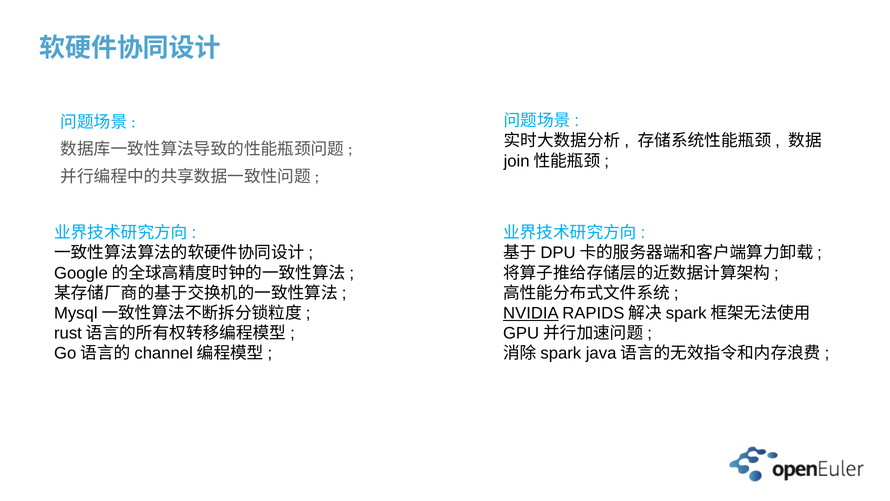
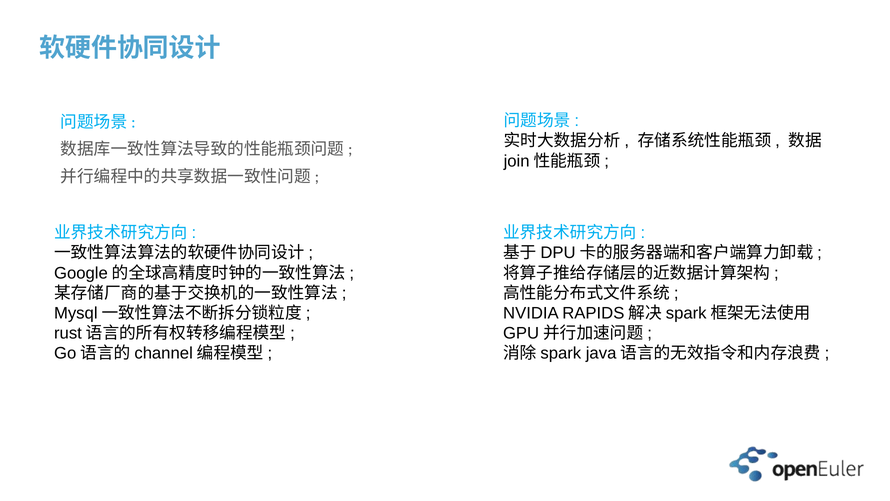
NVIDIA underline: present -> none (531, 313)
